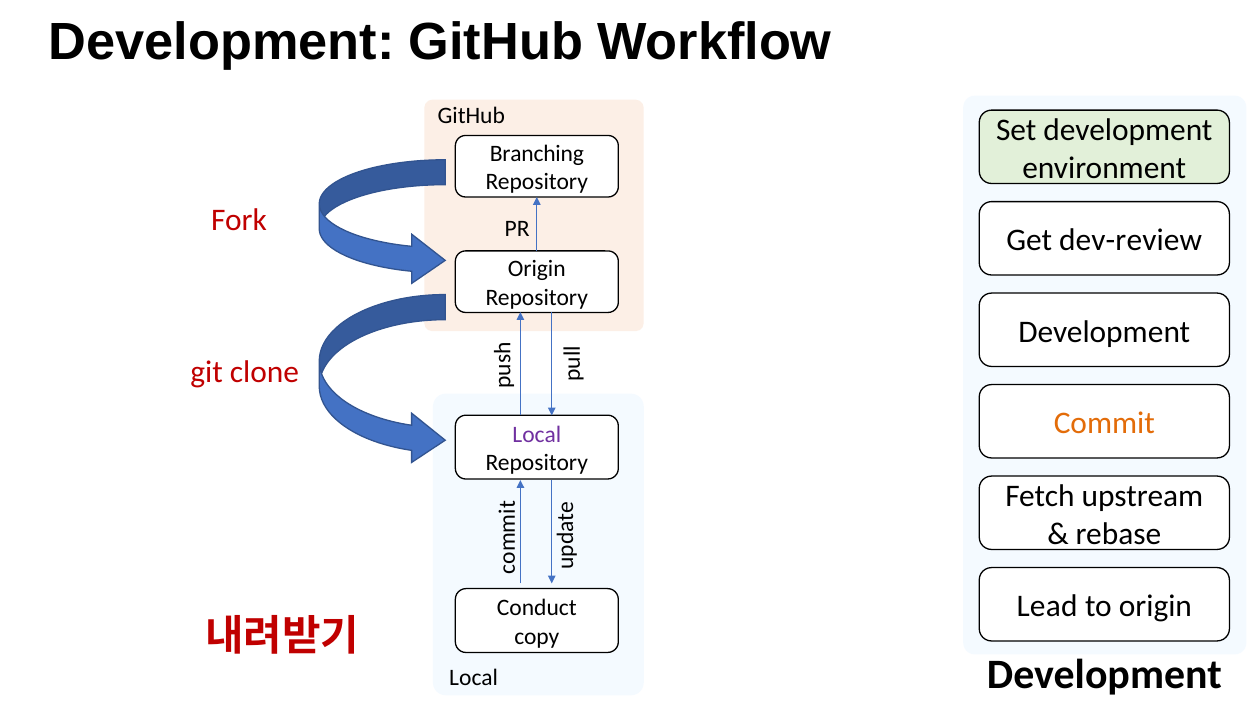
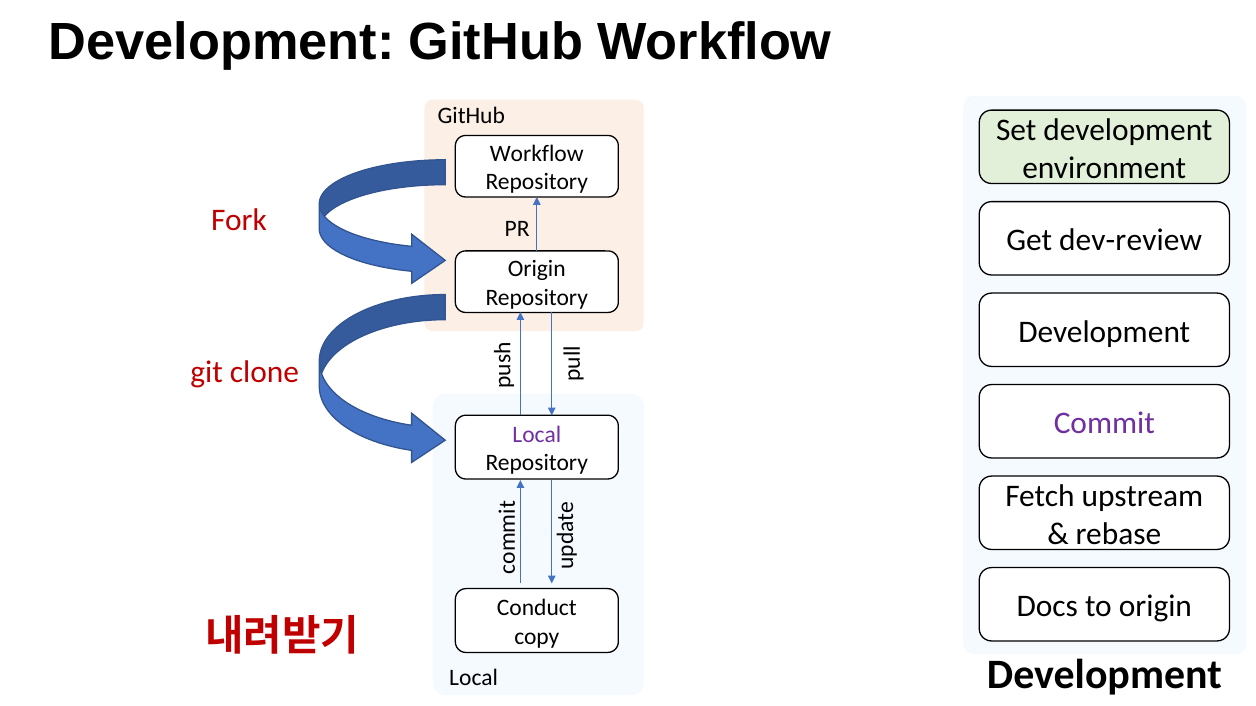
Branching: Branching -> Workflow (537, 154)
Commit colour: orange -> purple (1104, 424)
Lead: Lead -> Docs (1047, 607)
